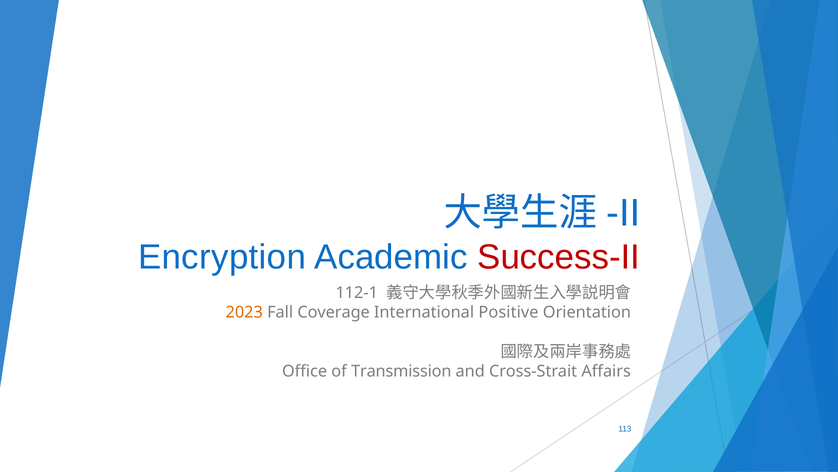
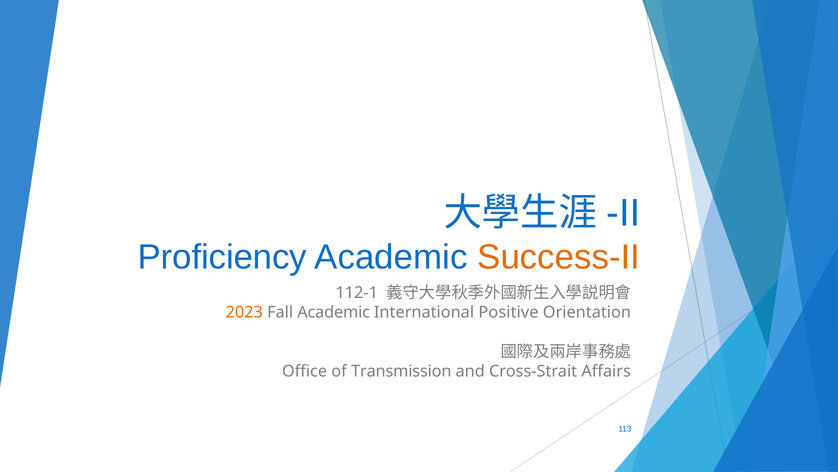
Encryption: Encryption -> Proficiency (222, 257)
Success-II colour: red -> orange (559, 257)
Fall Coverage: Coverage -> Academic (334, 312)
